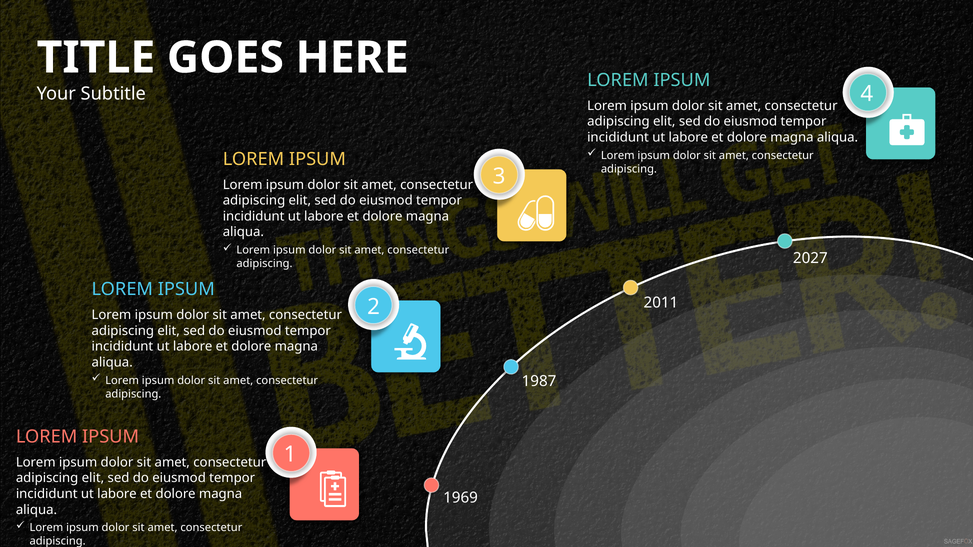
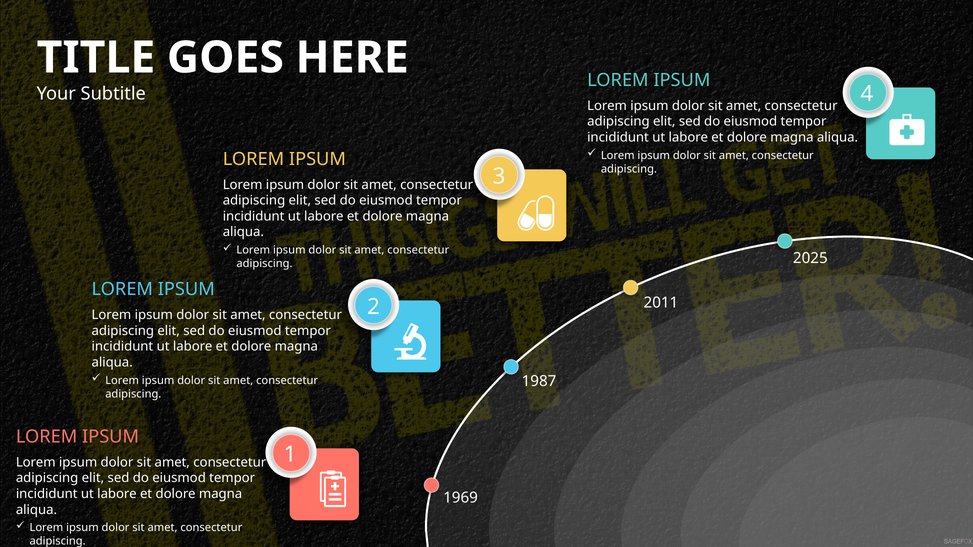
2027: 2027 -> 2025 (810, 259)
